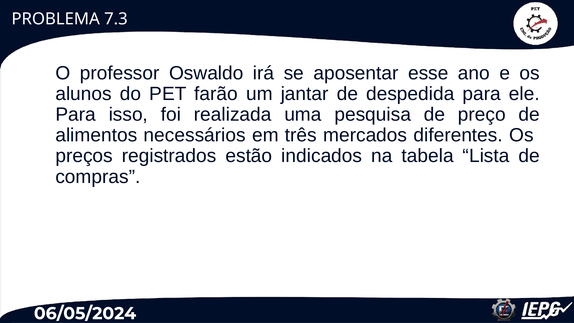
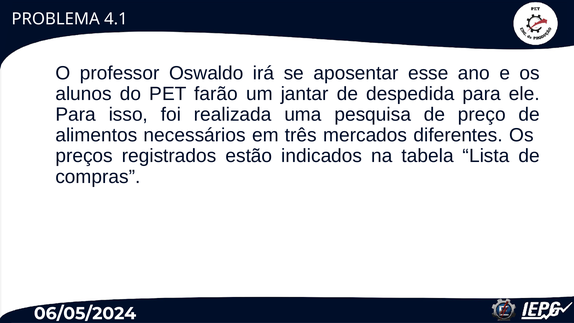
7.3: 7.3 -> 4.1 (116, 19)
